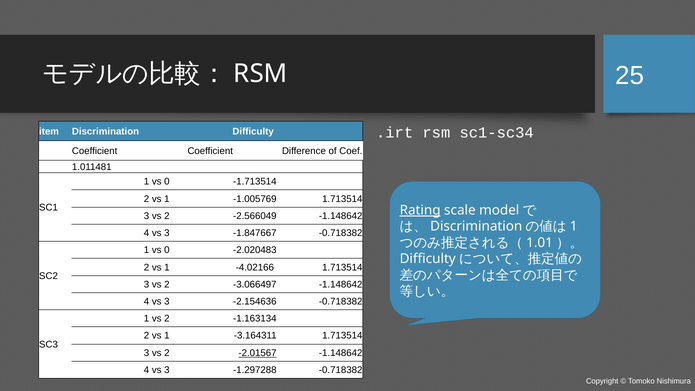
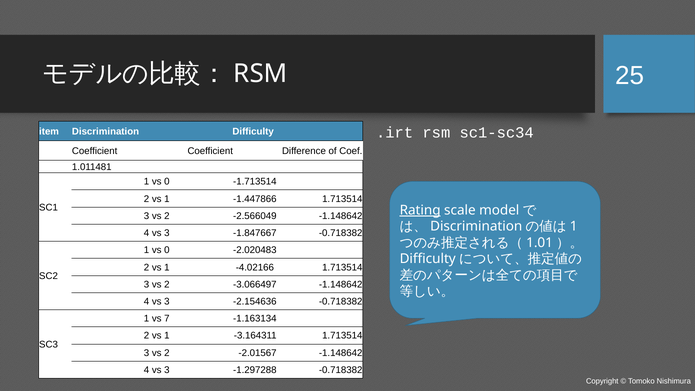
-1.005769: -1.005769 -> -1.447866 (255, 199)
1 vs 2: 2 -> 7 (167, 319)
-2.01567 underline: present -> none (257, 353)
